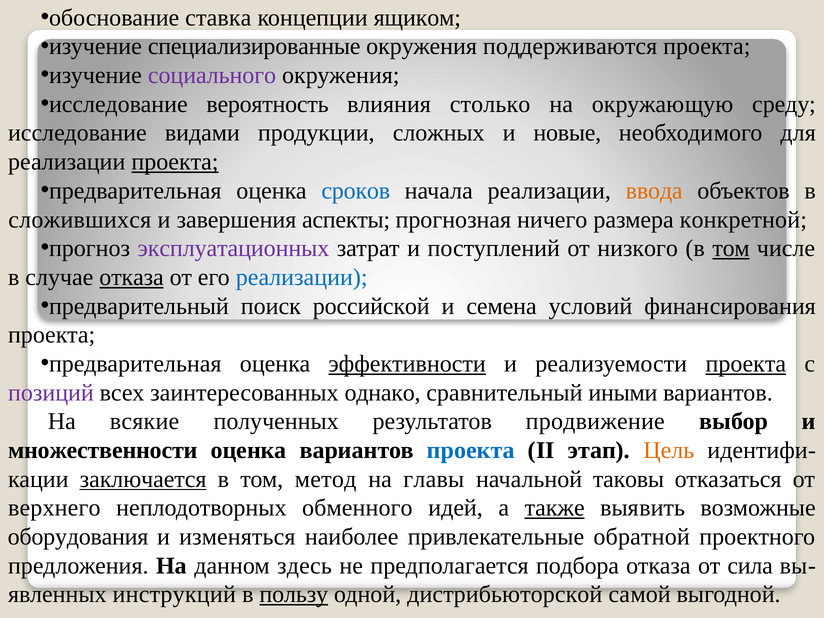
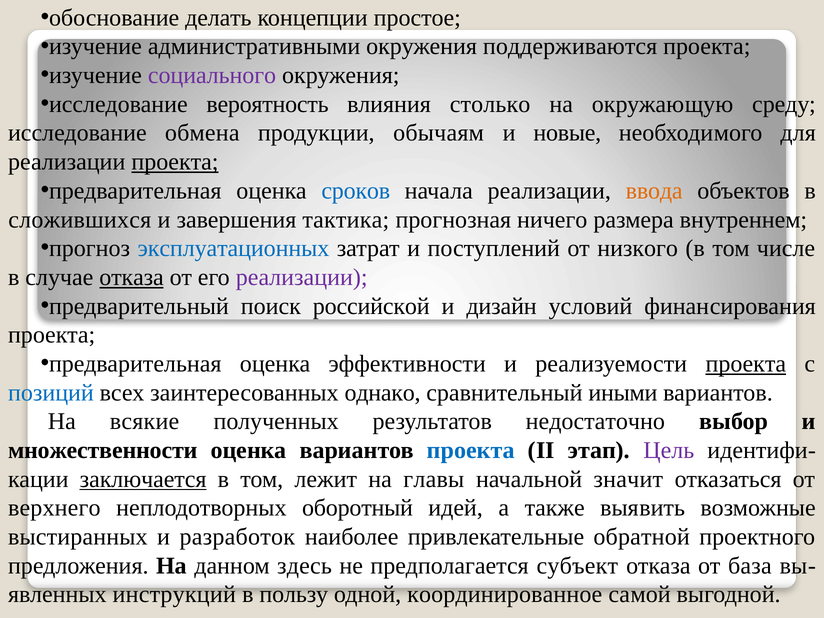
ставка: ставка -> делать (218, 18)
ящиком: ящиком -> простое (417, 18)
специализированные: специализированные -> административными (254, 47)
видами: видами -> обмена (202, 133)
сложных: сложных -> обычаям (439, 133)
аспекты: аспекты -> тактика (346, 220)
конкретной: конкретной -> внутреннем (743, 220)
эксплуатационных colour: purple -> blue (233, 248)
том underline: present -> none (731, 248)
реализации colour: blue -> purple (302, 277)
семена: семена -> дизайн (502, 306)
эффективности underline: present -> none (407, 364)
позиций colour: purple -> blue (51, 393)
продвижение: продвижение -> недостаточно (595, 421)
Цель colour: orange -> purple (669, 450)
метод: метод -> лежит (326, 479)
таковы: таковы -> значит (628, 479)
обменного: обменного -> оборотный (358, 508)
также underline: present -> none (555, 508)
оборудования: оборудования -> выстиранных (78, 537)
изменяться: изменяться -> разработок (237, 537)
подбора: подбора -> субъект (577, 566)
сила: сила -> база (750, 566)
пользу underline: present -> none (294, 594)
дистрибьюторской: дистрибьюторской -> координированное (505, 594)
